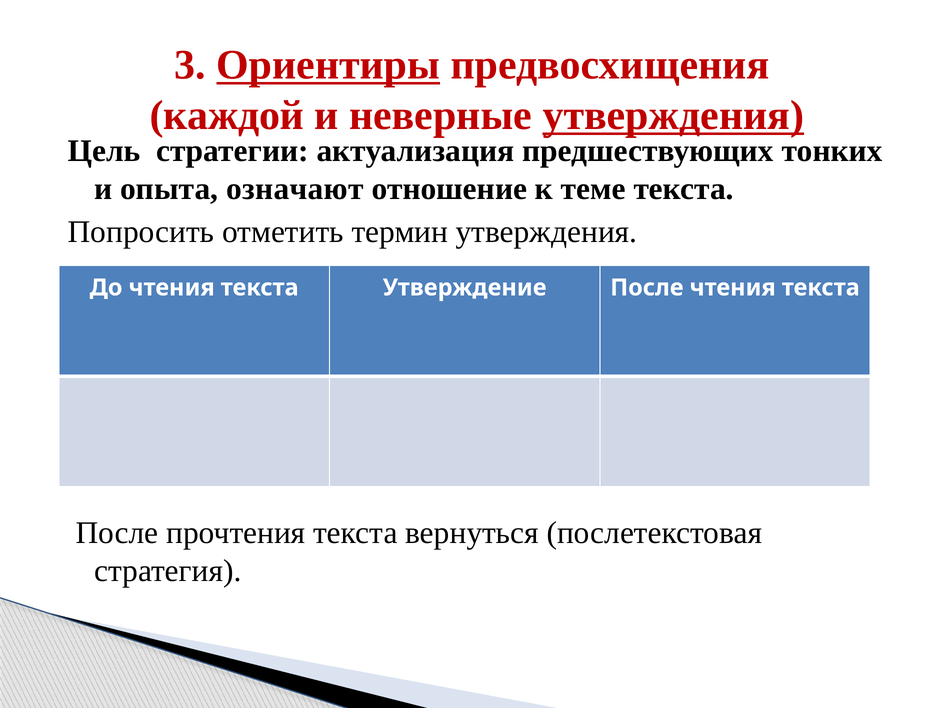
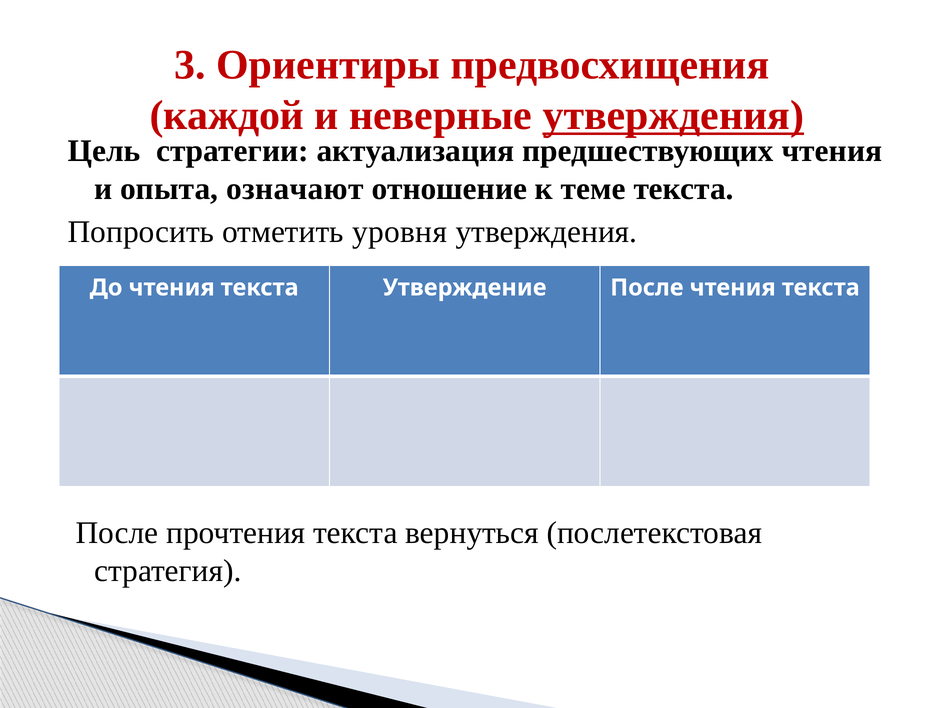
Ориентиры underline: present -> none (328, 65)
предшествующих тонких: тонких -> чтения (832, 151)
термин: термин -> уровня (400, 232)
